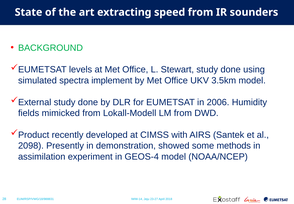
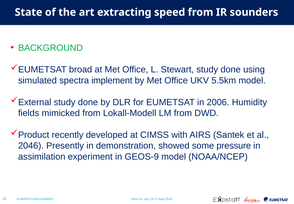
levels: levels -> broad (81, 69)
3.5km: 3.5km -> 5.5km (224, 80)
2098: 2098 -> 2046 (31, 145)
methods: methods -> pressure (234, 145)
GEOS-4: GEOS-4 -> GEOS-9 (142, 156)
